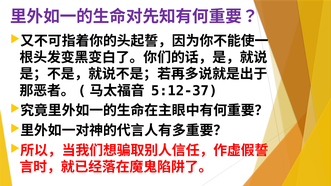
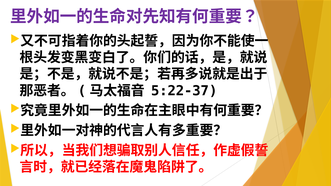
5:12-37: 5:12-37 -> 5:22-37 (184, 91)
